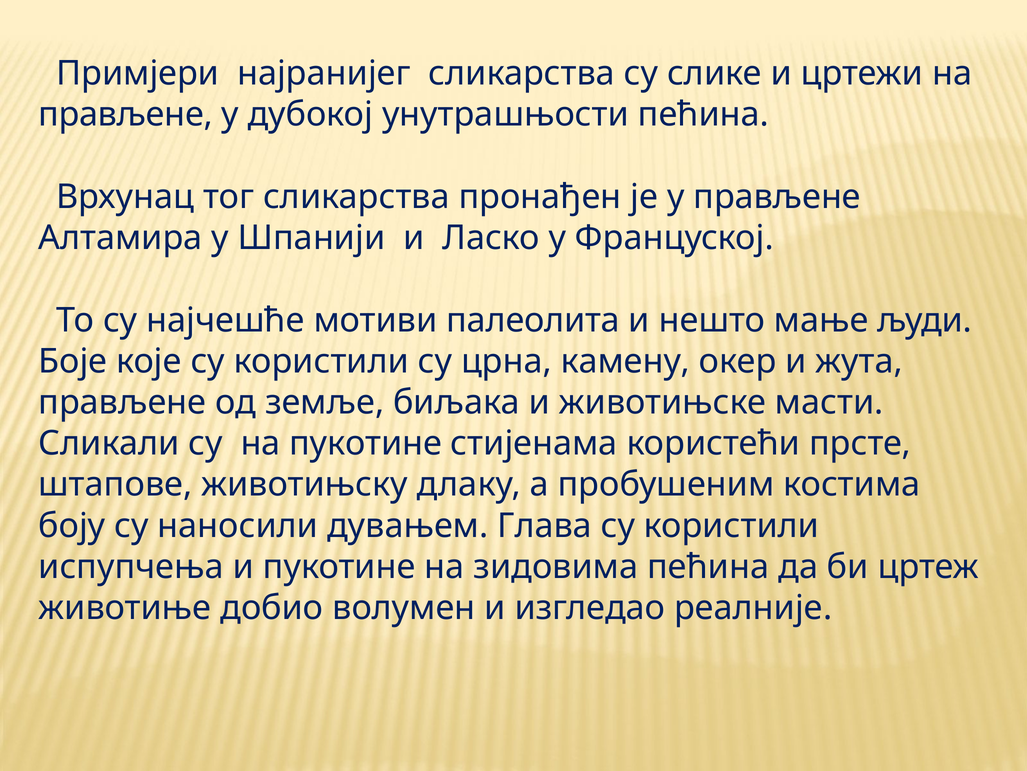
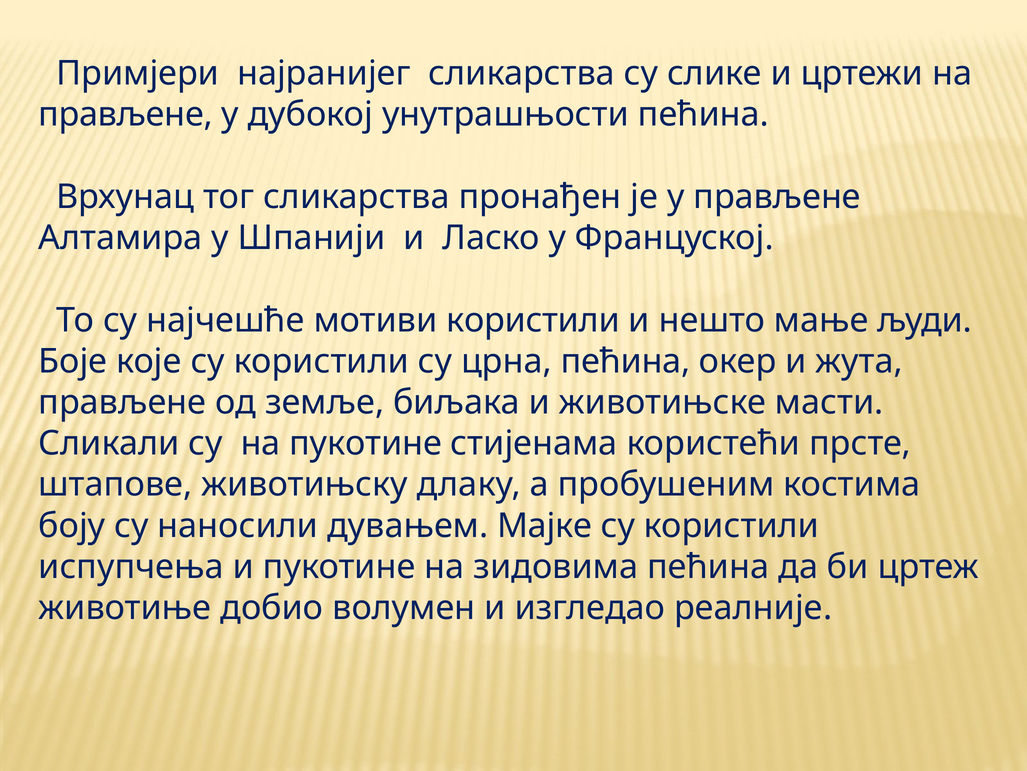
мотиви палеолита: палеолита -> користили (533, 320)
црна камену: камену -> пећина (626, 361)
Глава: Глава -> Мајке (545, 525)
